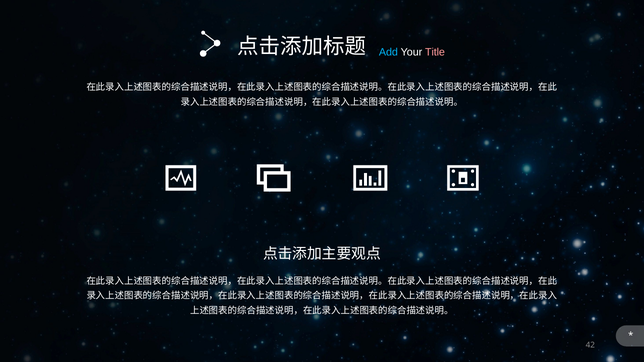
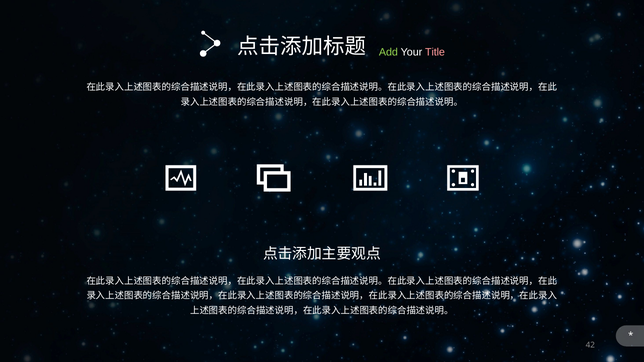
Add colour: light blue -> light green (388, 52)
